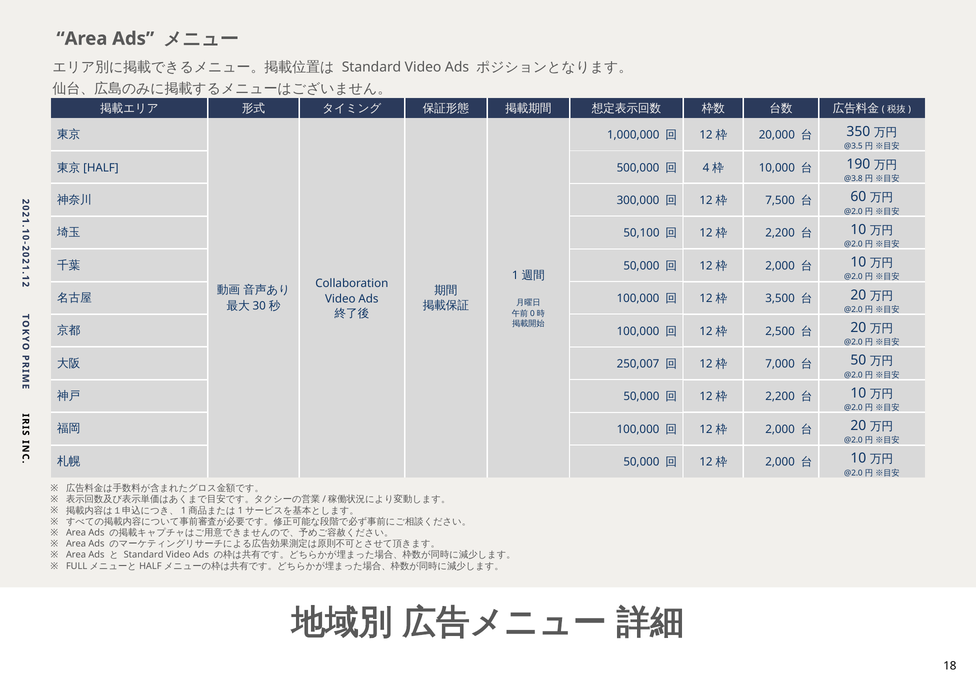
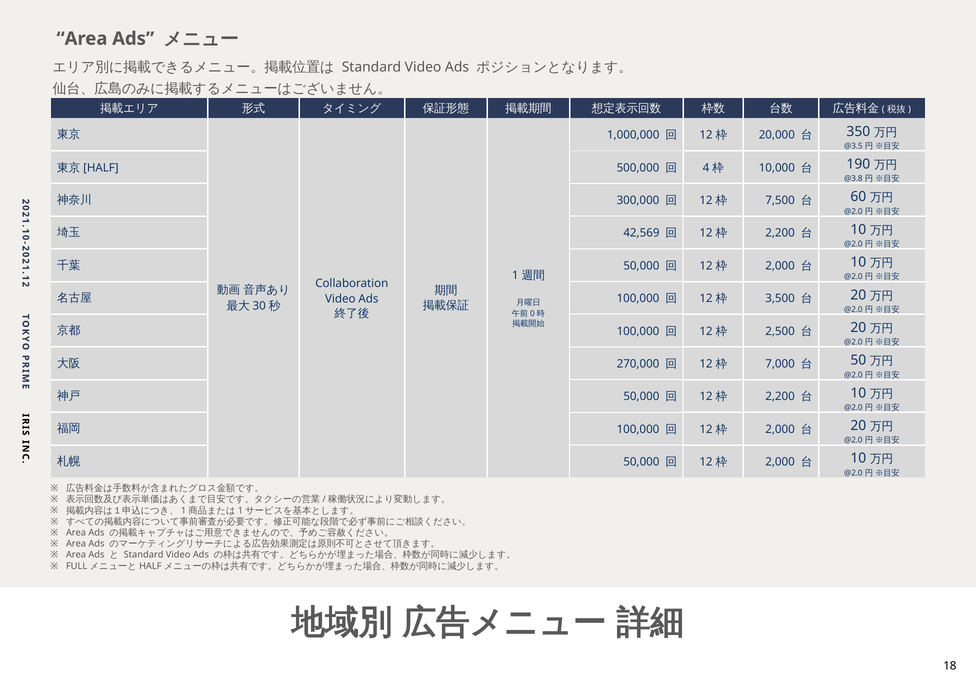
50,100: 50,100 -> 42,569 (641, 233)
250,007: 250,007 -> 270,000 (638, 364)
